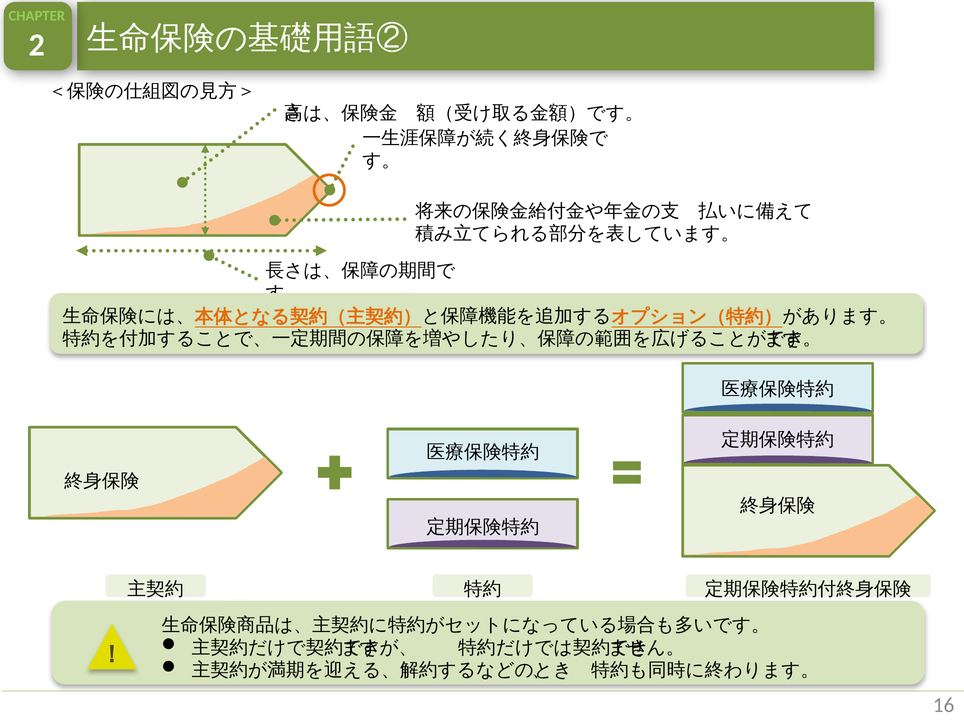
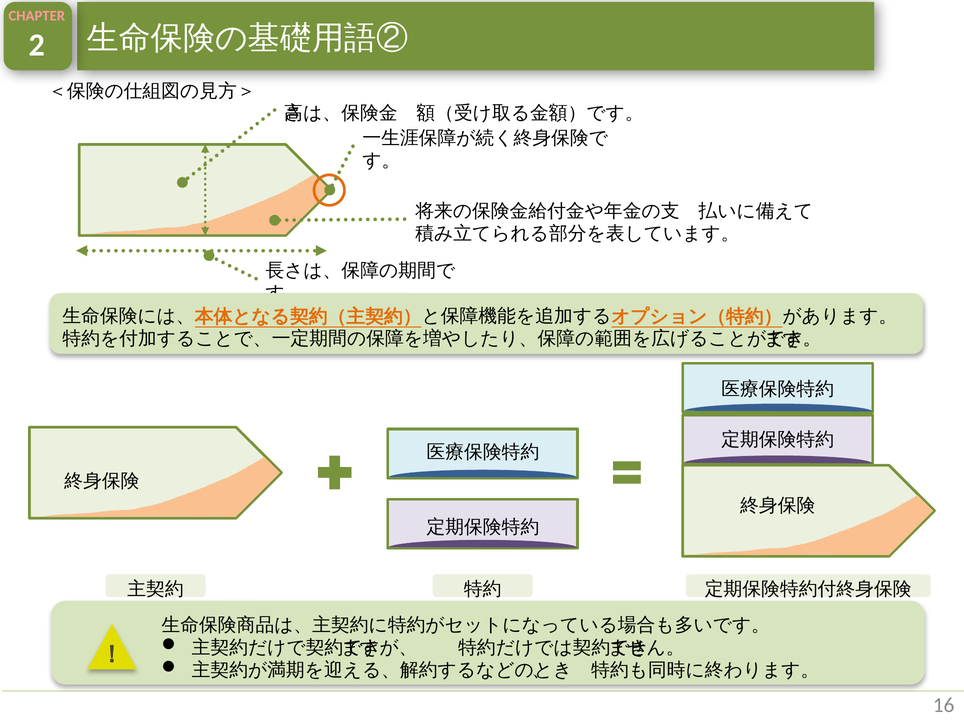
CHAPTER colour: light green -> pink (37, 16)
